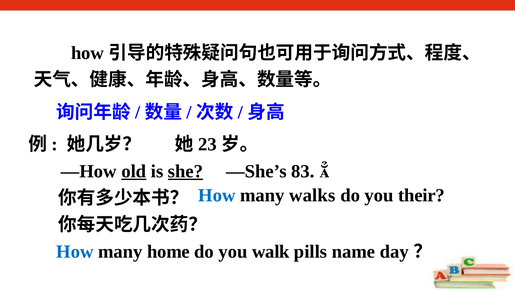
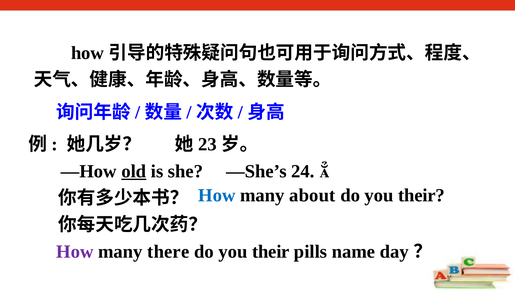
she underline: present -> none (185, 171)
83: 83 -> 24 (303, 171)
walks: walks -> about (312, 195)
How colour: blue -> purple (75, 251)
home: home -> there (168, 251)
walk: walk -> their (271, 251)
